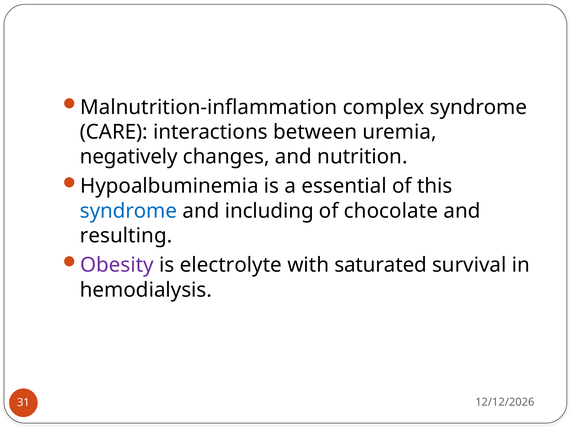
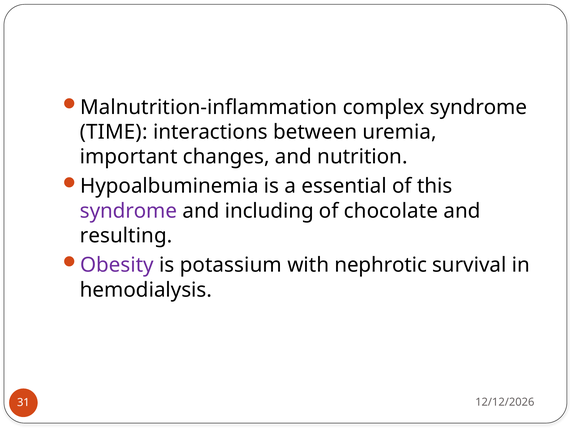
CARE: CARE -> TIME (114, 132)
negatively: negatively -> important (129, 156)
syndrome colour: blue -> purple (129, 211)
electrolyte: electrolyte -> potassium (231, 265)
saturated: saturated -> nephrotic (381, 265)
